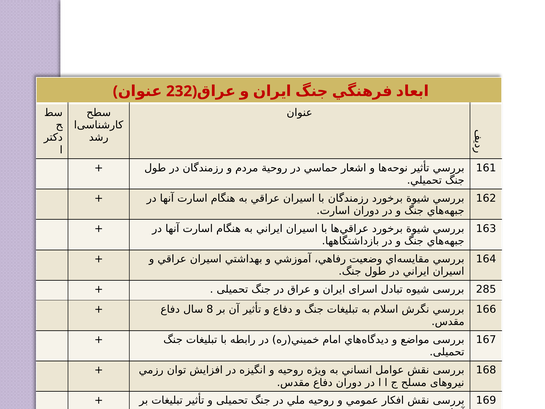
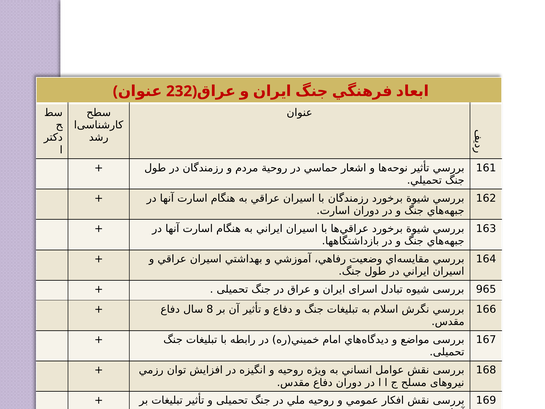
285: 285 -> 965 (486, 289)
